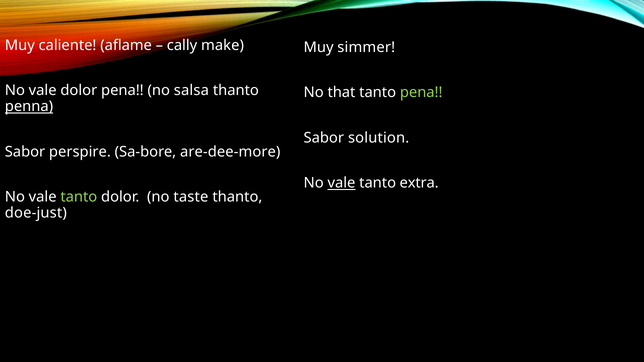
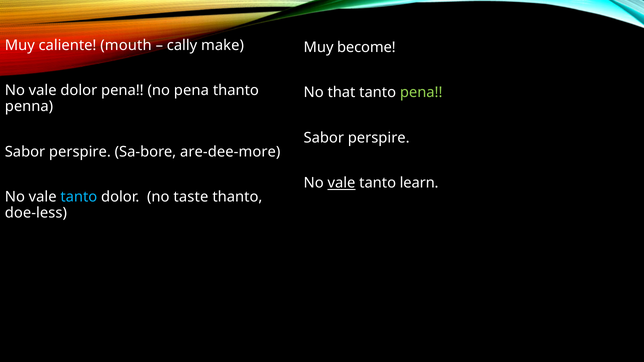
aflame: aflame -> mouth (126, 45)
simmer: simmer -> become (366, 47)
no salsa: salsa -> pena (191, 91)
penna underline: present -> none (29, 107)
solution: solution -> perspire (379, 138)
extra: extra -> learn (419, 183)
tanto colour: light green -> light blue (79, 197)
doe-just: doe-just -> doe-less (36, 213)
